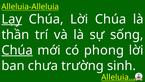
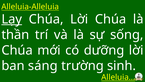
Chúa underline: present -> none (17, 50)
phong: phong -> dưỡng (104, 50)
chưa: chưa -> sáng (43, 65)
